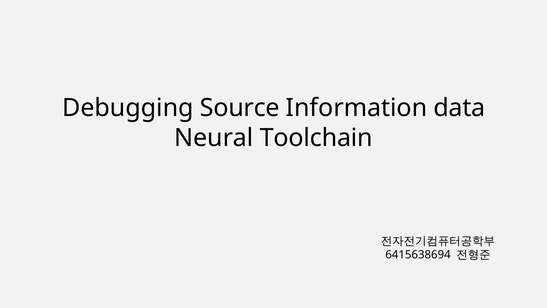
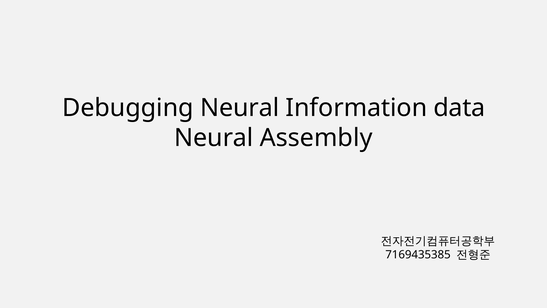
Debugging Source: Source -> Neural (240, 108)
Toolchain: Toolchain -> Assembly (316, 138)
6415638694: 6415638694 -> 7169435385 (418, 255)
